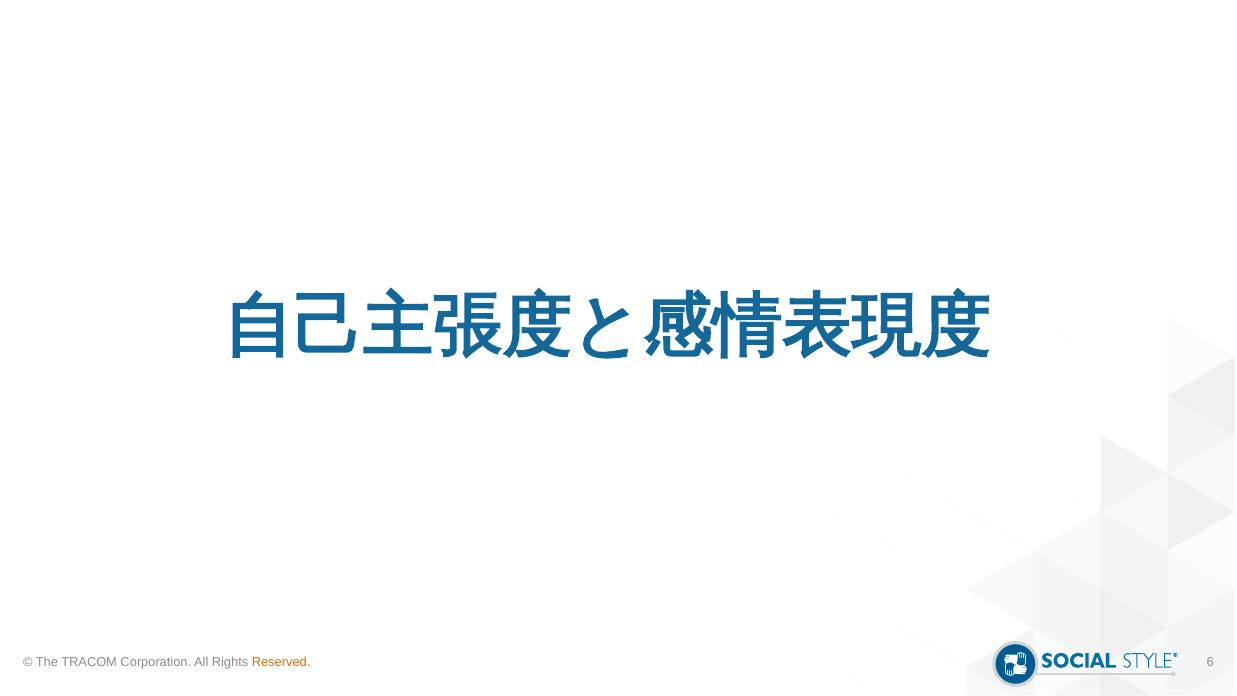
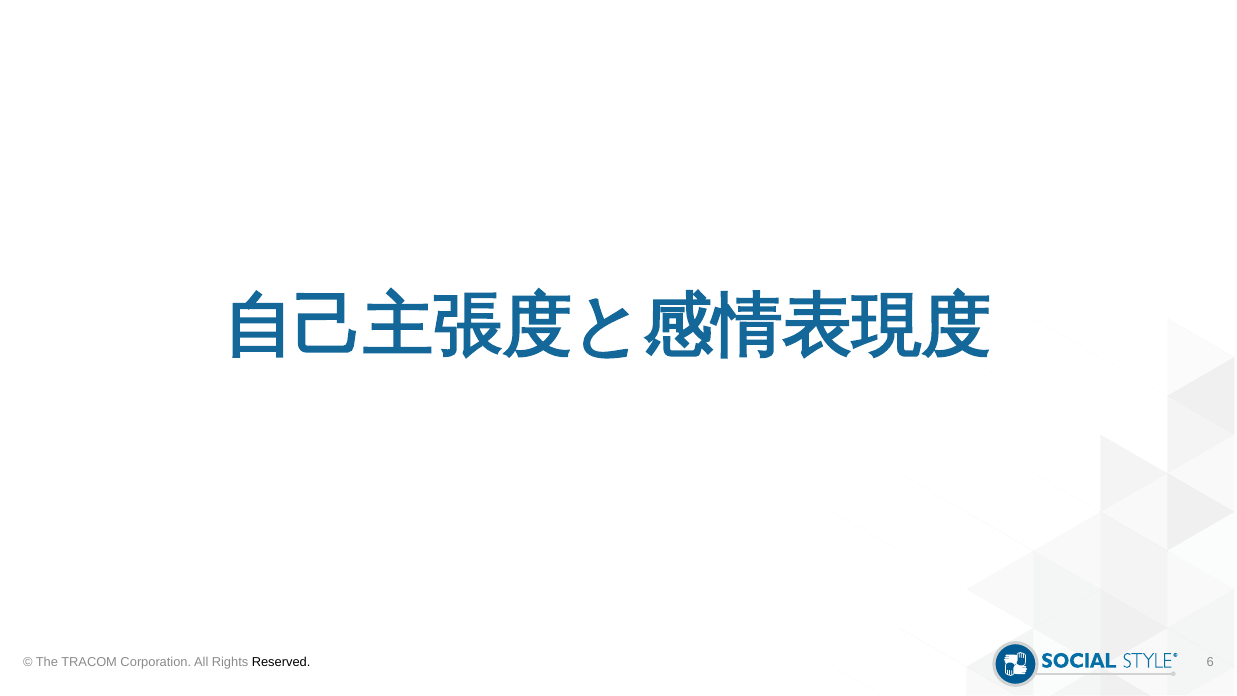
Reserved colour: orange -> black (281, 662)
